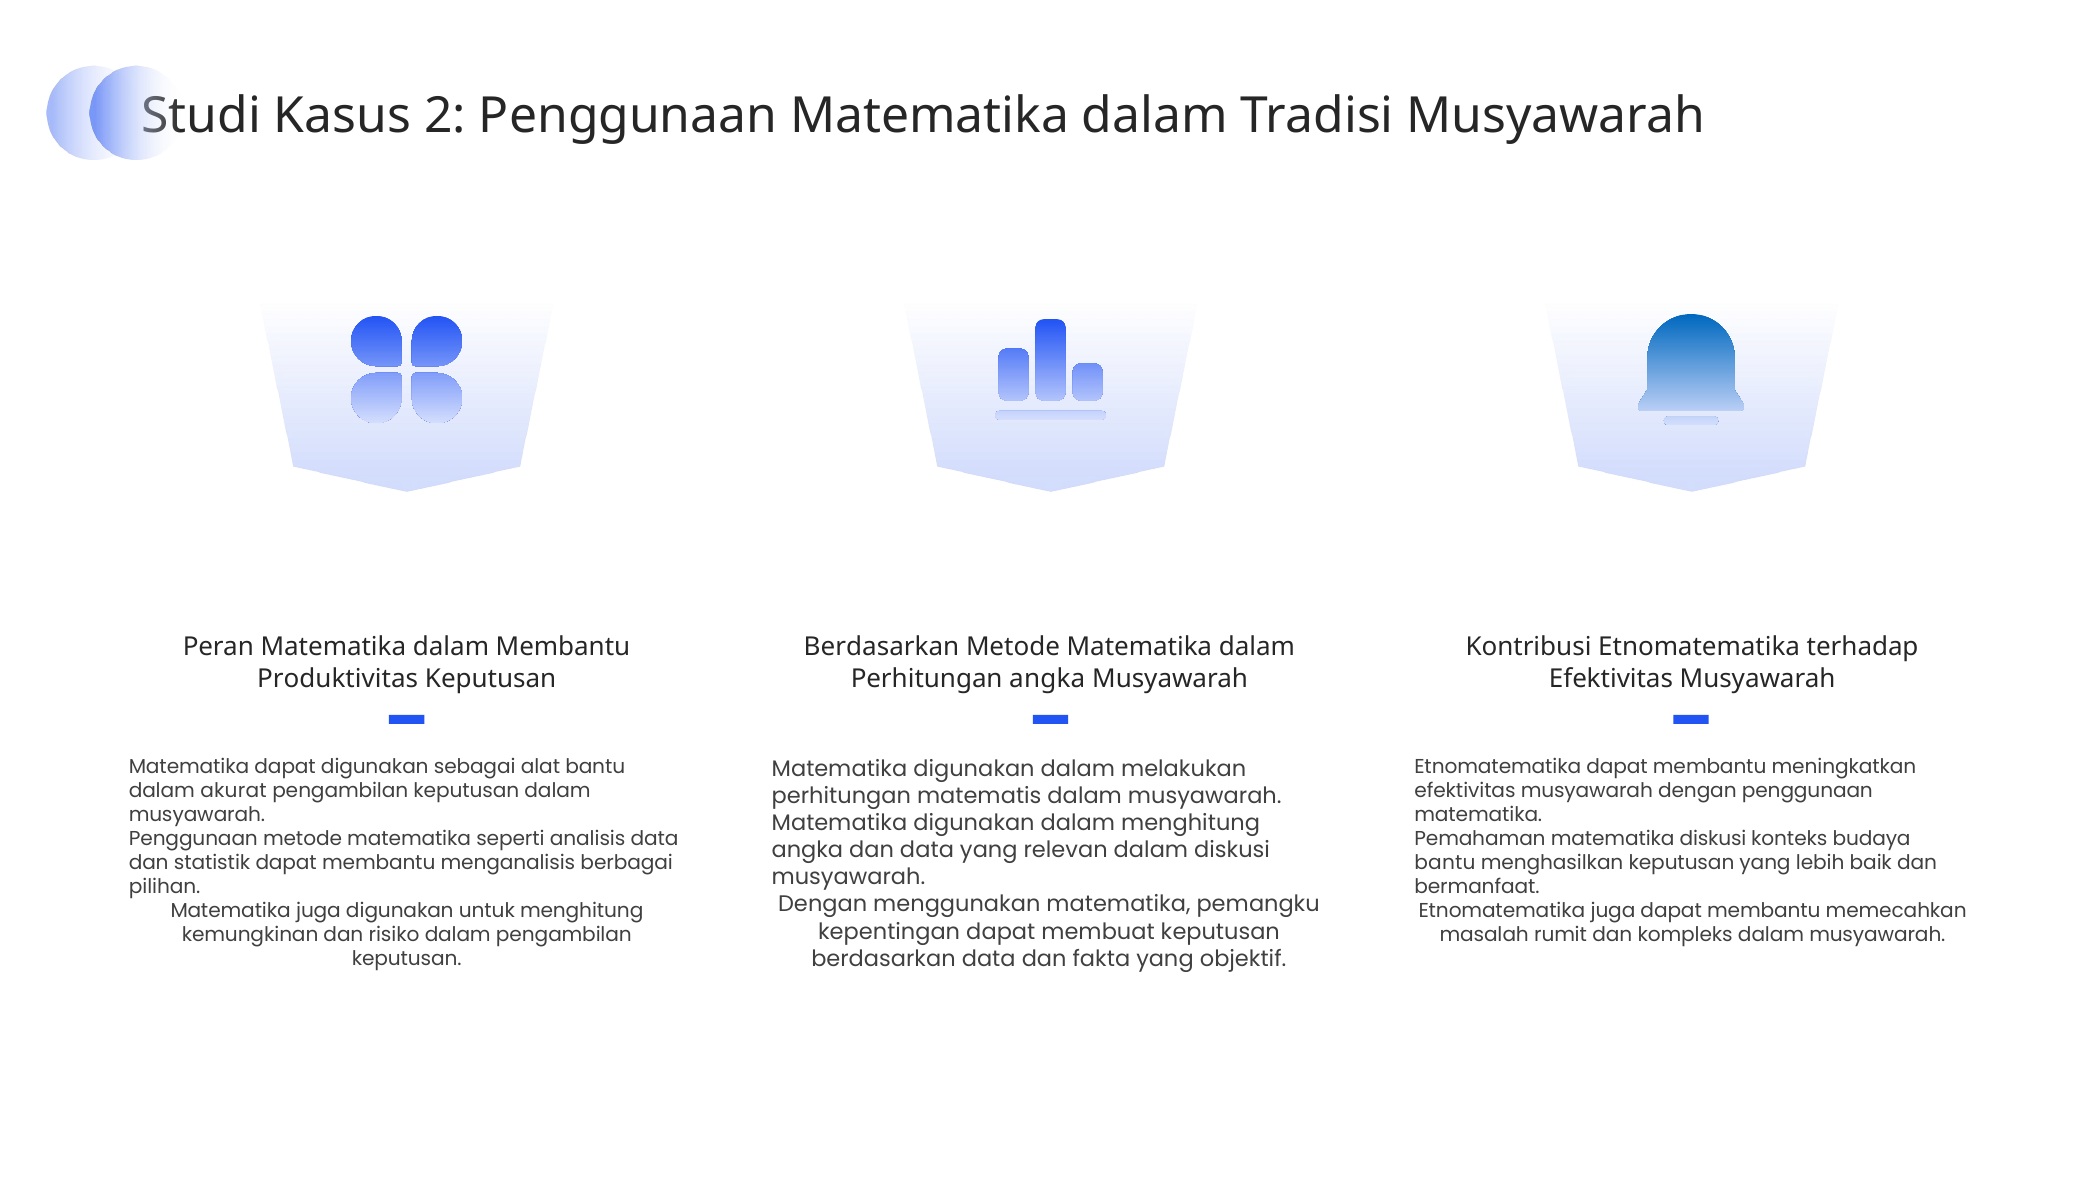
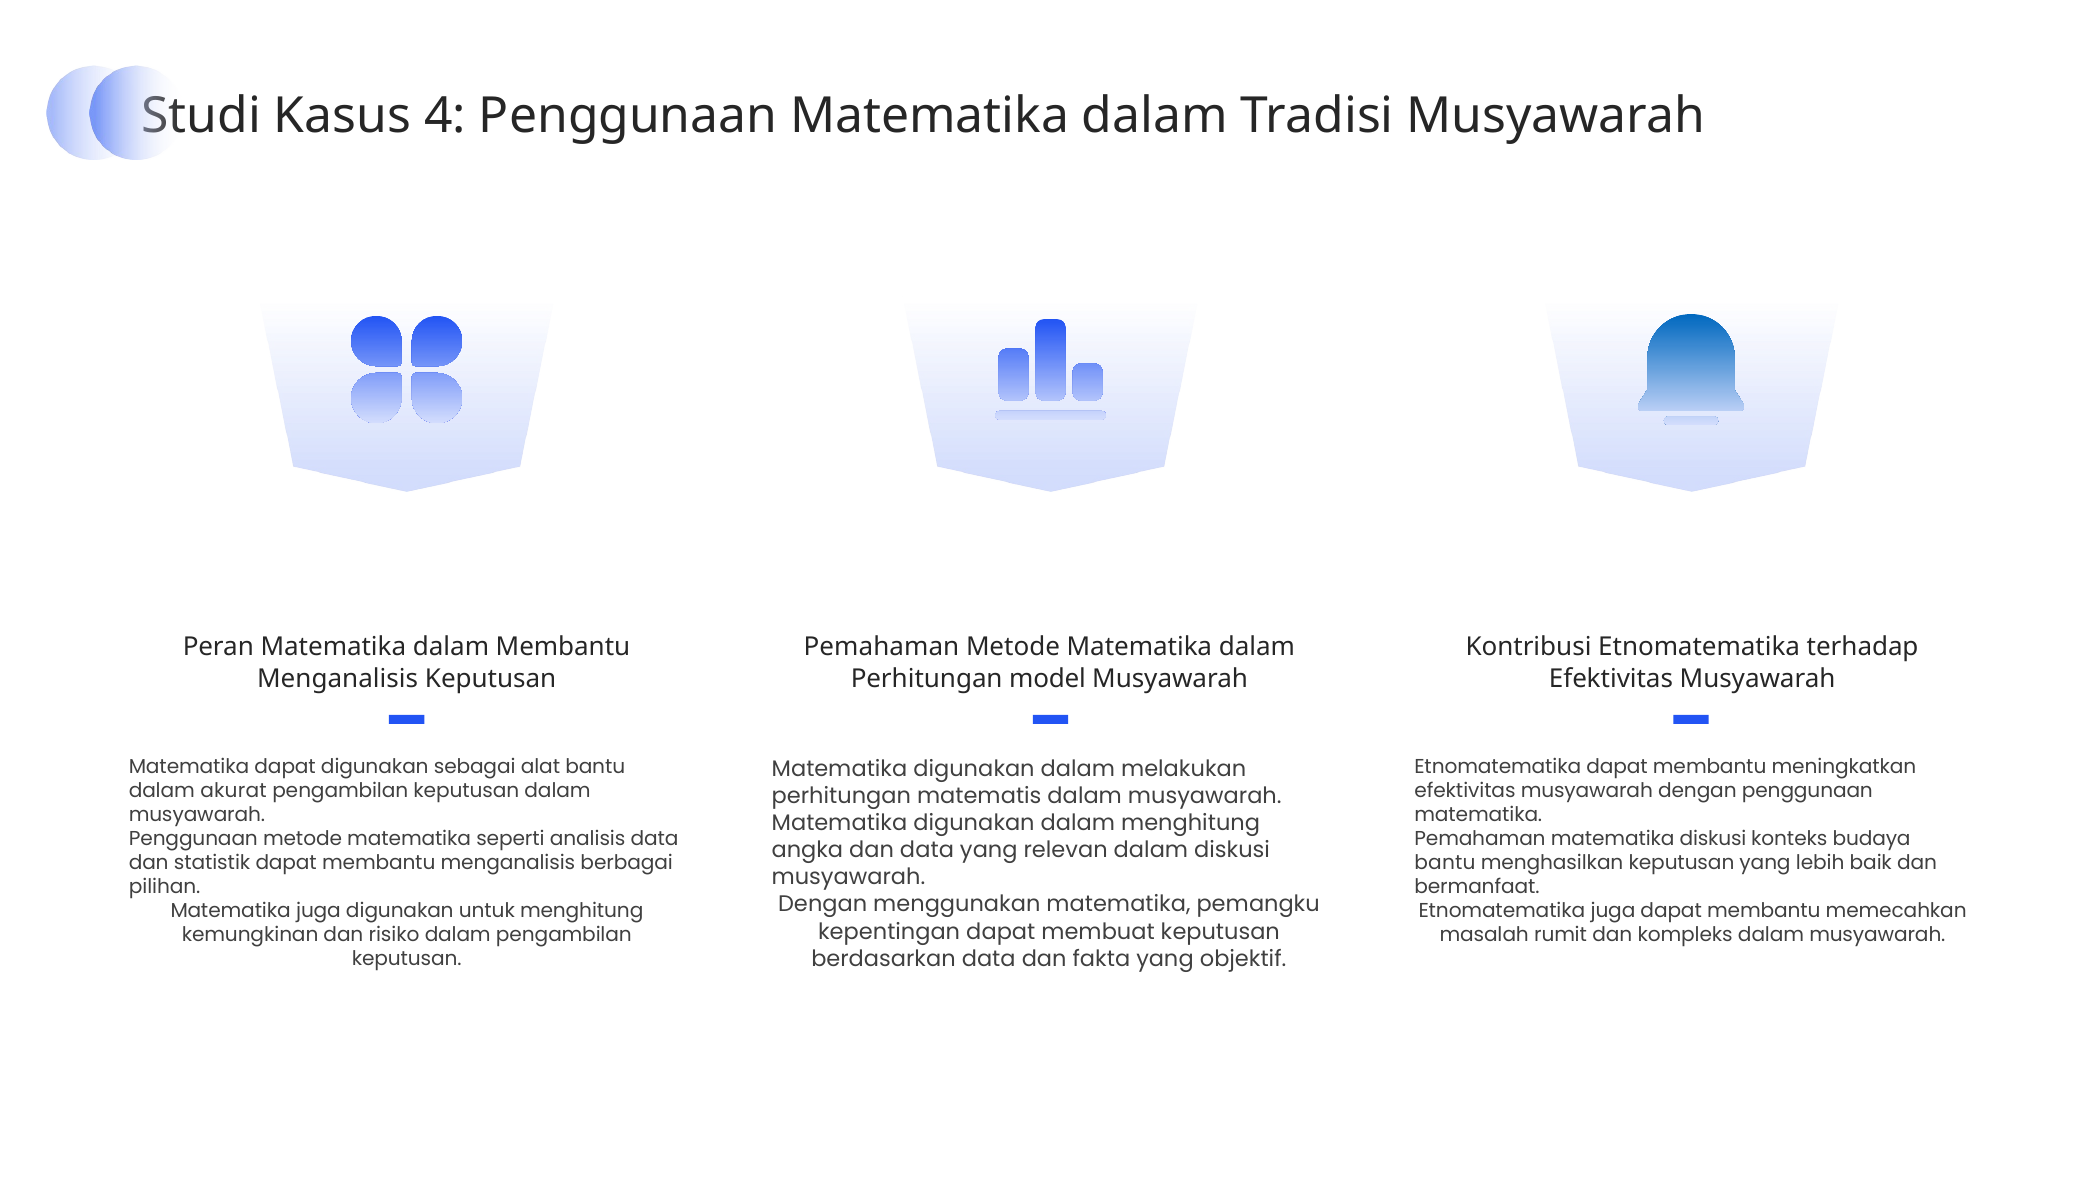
2: 2 -> 4 (445, 116)
Berdasarkan: Berdasarkan -> Pemahaman (881, 648)
Produktivitas: Produktivitas -> Menganalisis (338, 679)
Perhitungan angka: angka -> model (1048, 679)
